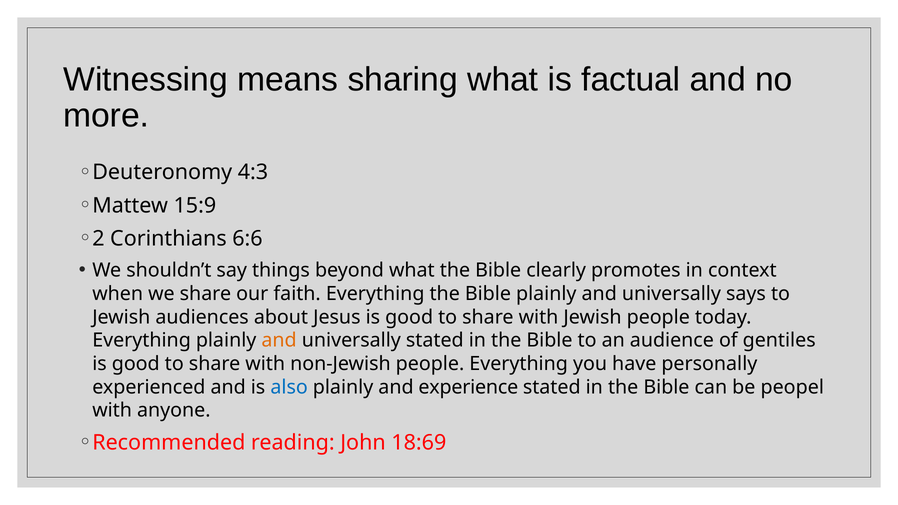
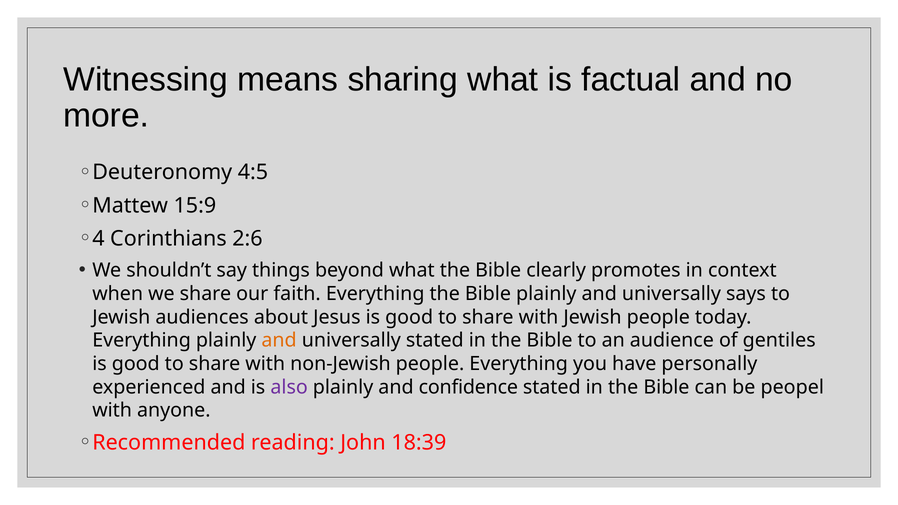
4:3: 4:3 -> 4:5 (253, 172)
2: 2 -> 4 (98, 239)
6:6: 6:6 -> 2:6 (247, 239)
also colour: blue -> purple (289, 387)
experience: experience -> confidence (468, 387)
18:69: 18:69 -> 18:39 (419, 443)
